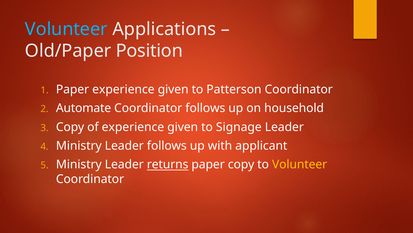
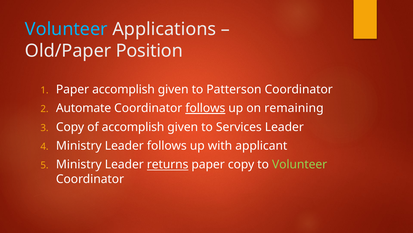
Paper experience: experience -> accomplish (123, 89)
follows underline: none -> present (205, 108)
household: household -> remaining (294, 108)
of experience: experience -> accomplish (133, 127)
Signage: Signage -> Services (239, 127)
Volunteer colour: yellow -> light green (300, 164)
